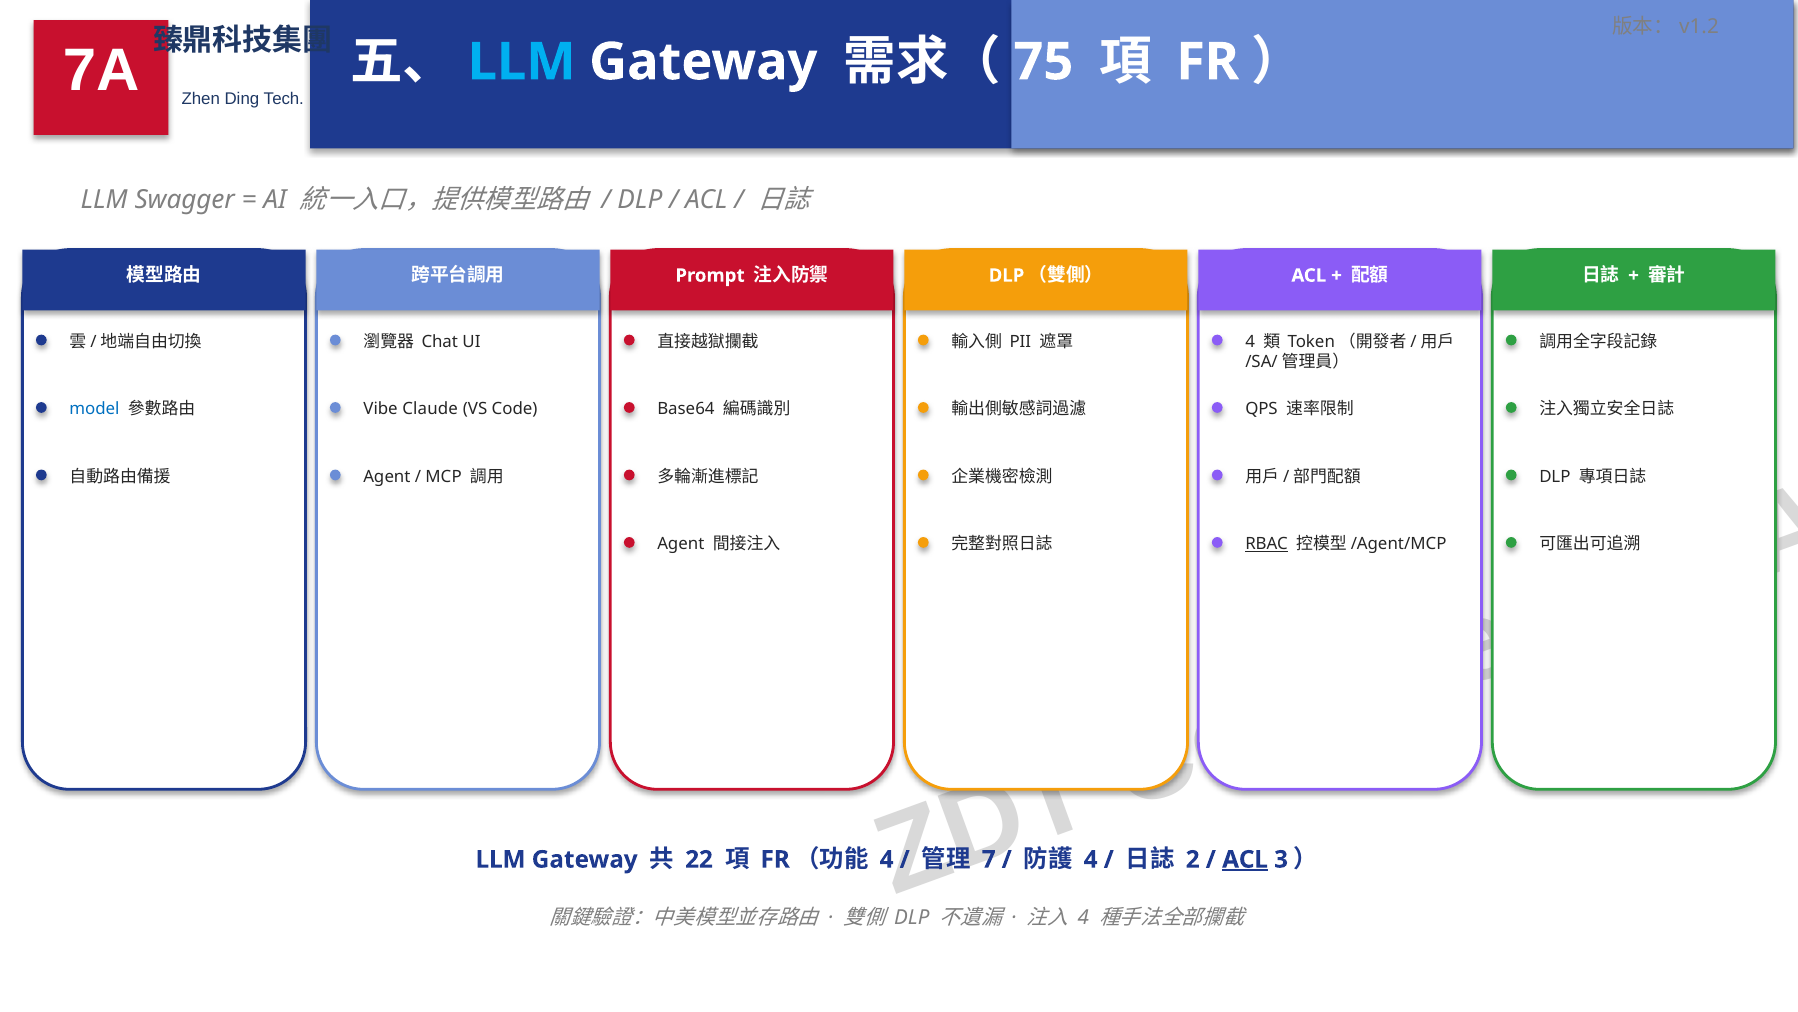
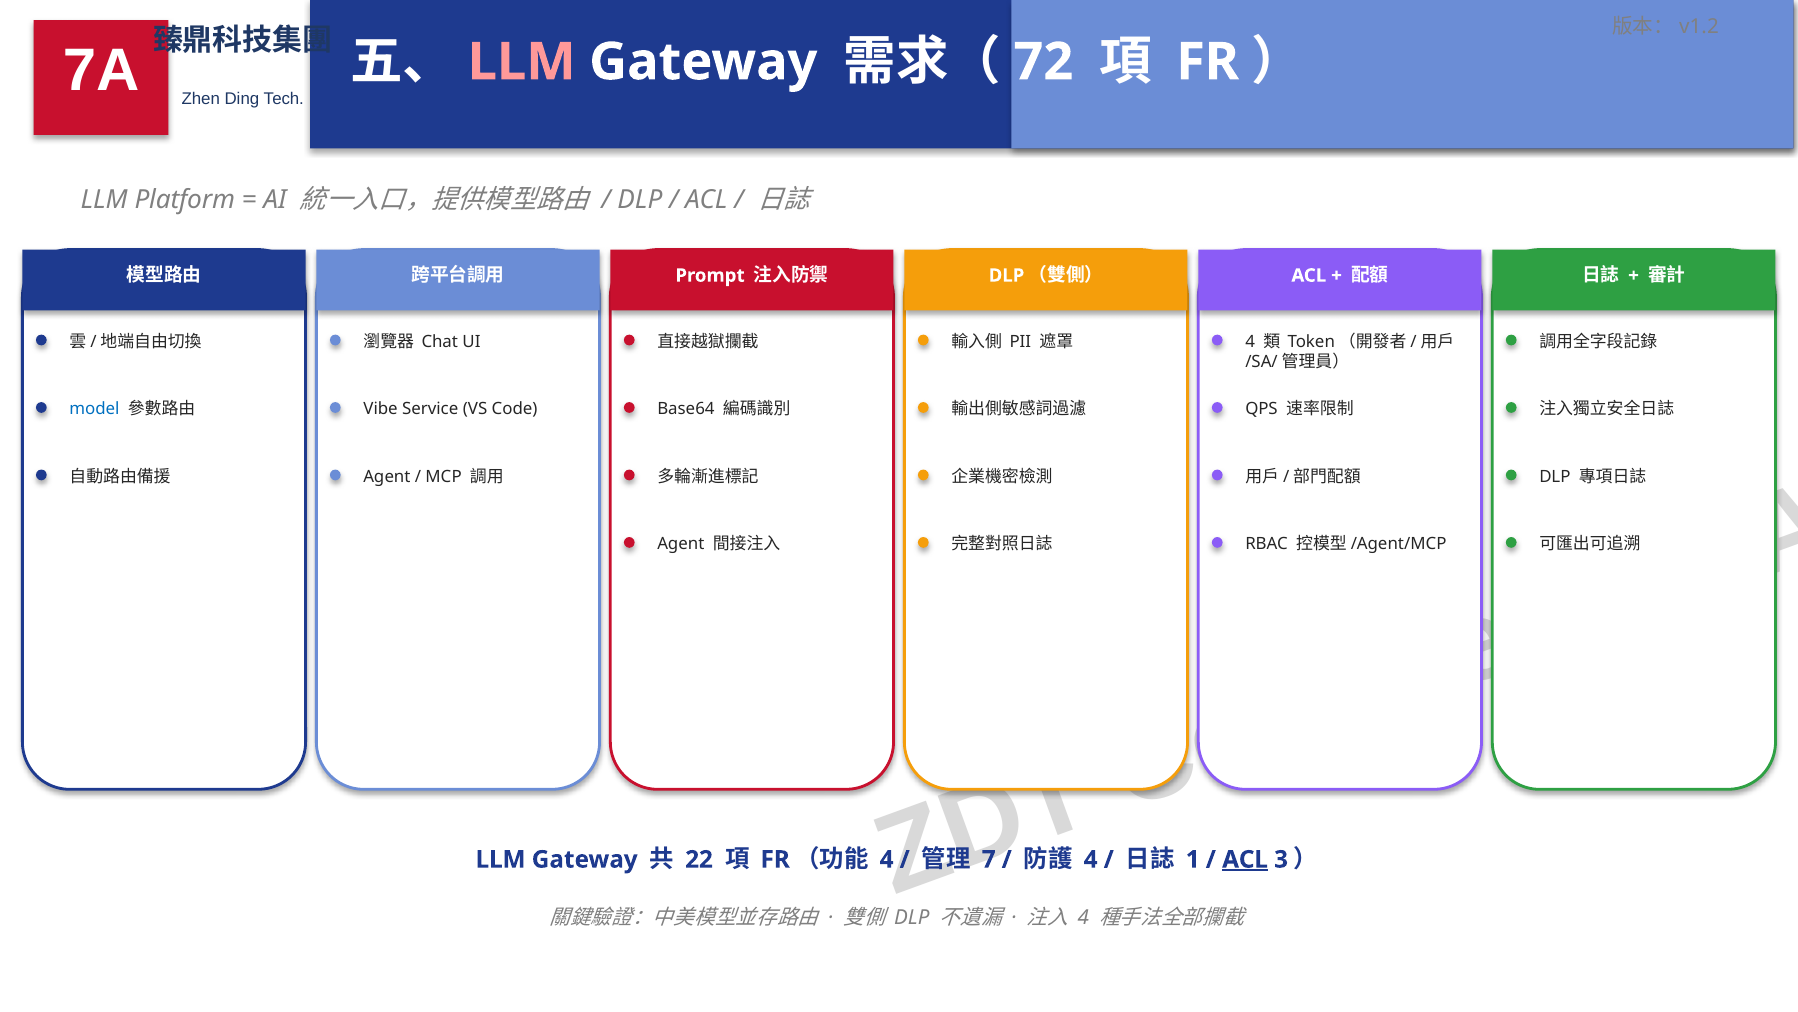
LLM colour: light blue -> pink (522, 62)
75: 75 -> 72 (1043, 62)
Swagger: Swagger -> Platform (185, 200)
Claude: Claude -> Service (430, 409)
RBAC underline: present -> none (1267, 544)
2: 2 -> 1 (1193, 859)
